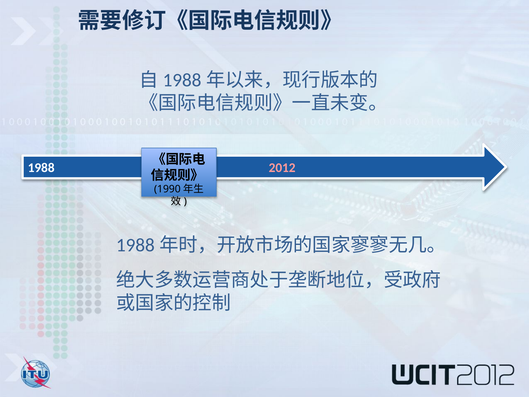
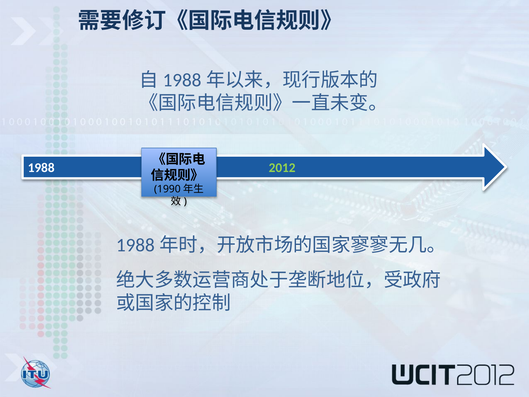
2012 colour: pink -> light green (282, 168)
